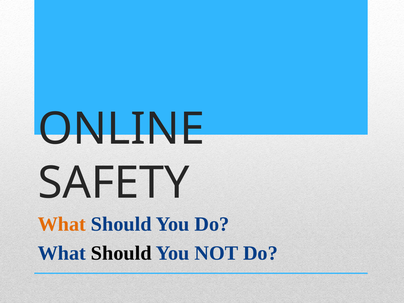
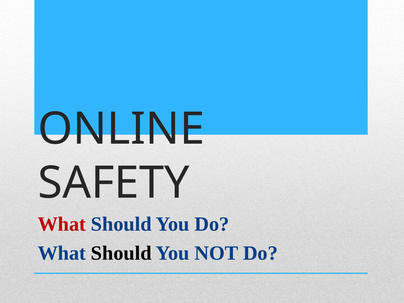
What colour: orange -> red (62, 224)
